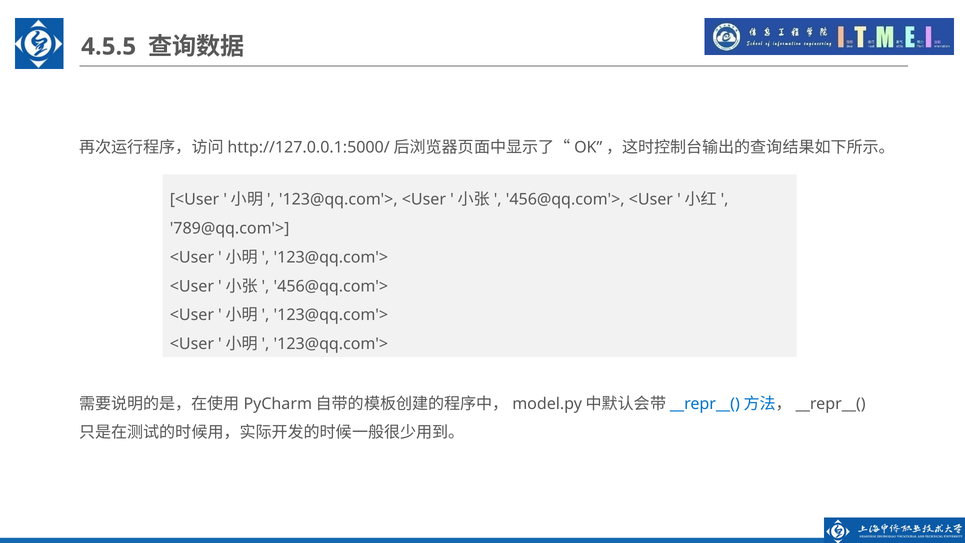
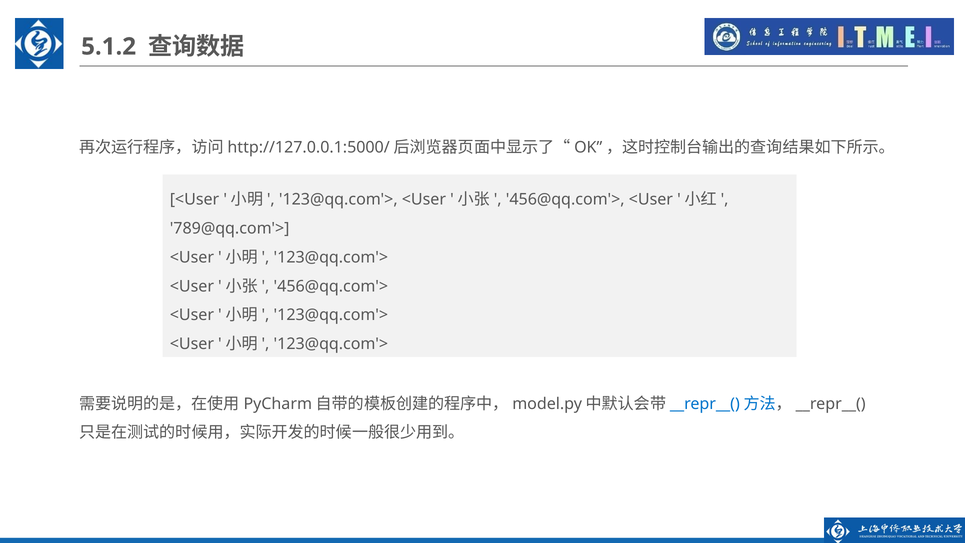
4.5.5: 4.5.5 -> 5.1.2 (109, 47)
